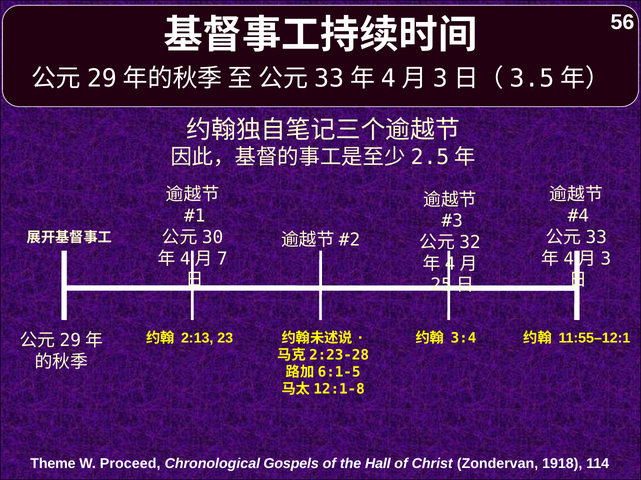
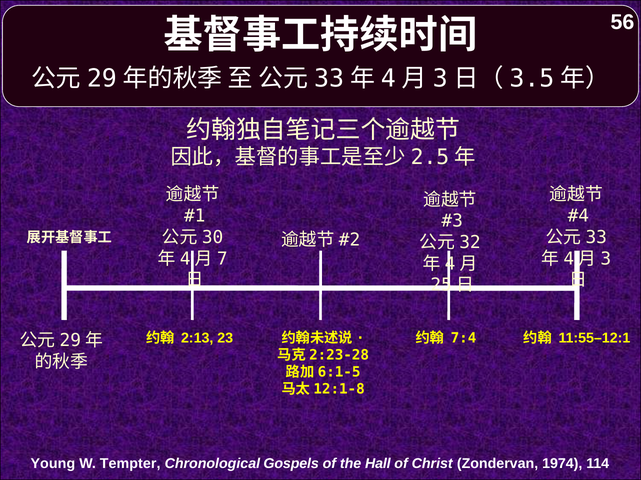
3:4: 3:4 -> 7:4 (464, 339)
Theme: Theme -> Young (53, 464)
Proceed: Proceed -> Tempter (130, 464)
1918: 1918 -> 1974 (562, 464)
